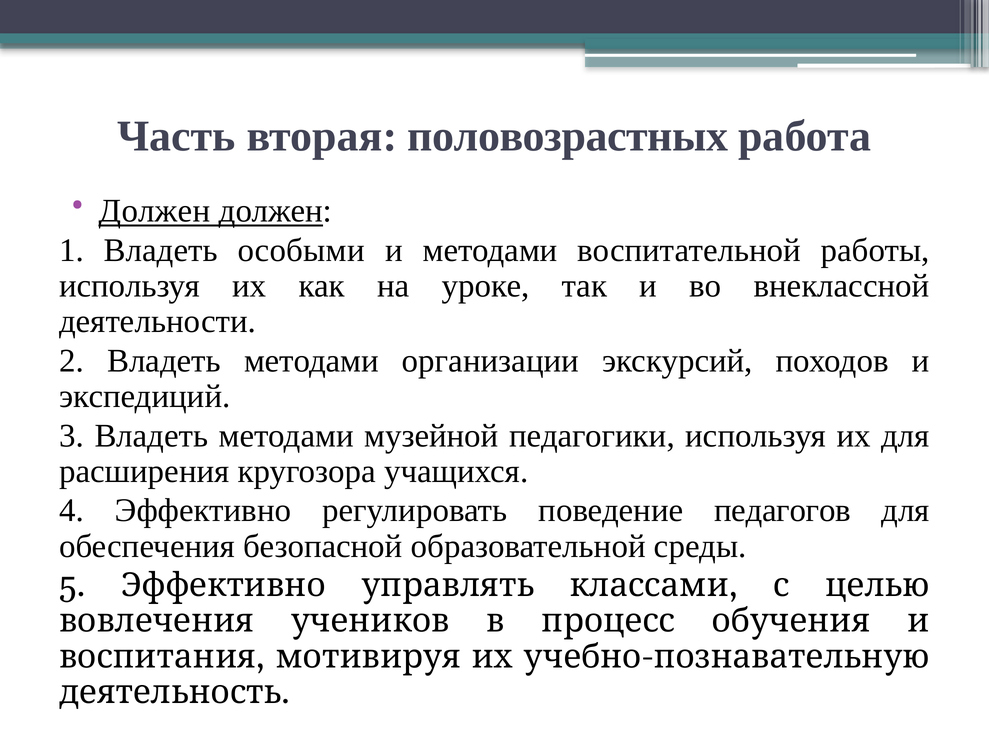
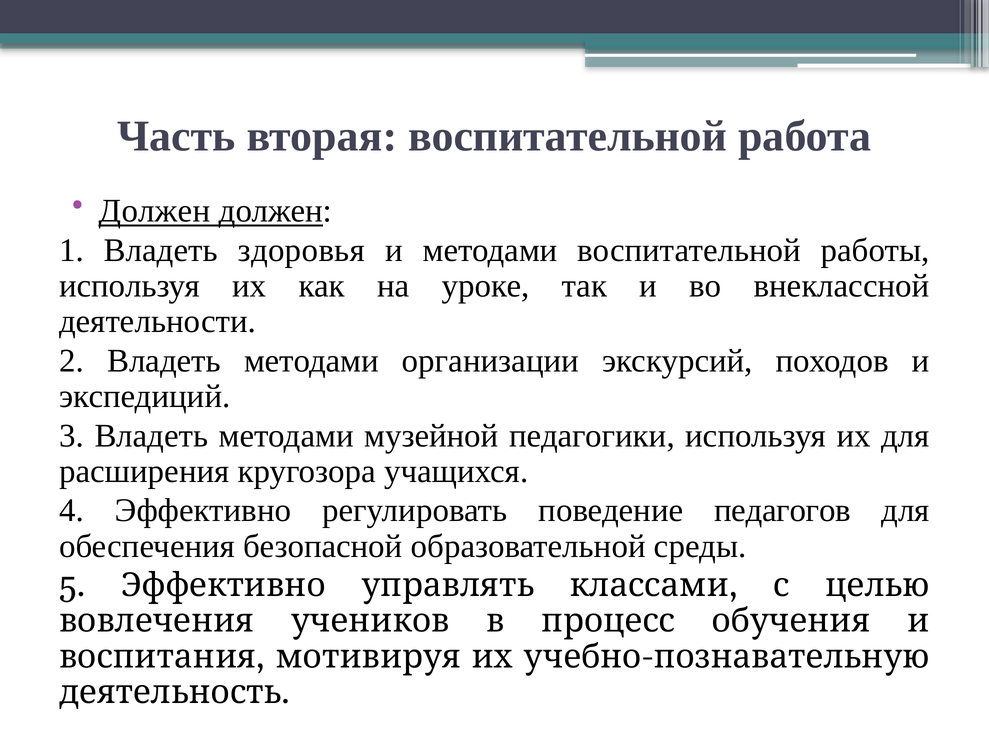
вторая половозрастных: половозрастных -> воспитательной (568, 136)
особыми: особыми -> здоровья (301, 250)
